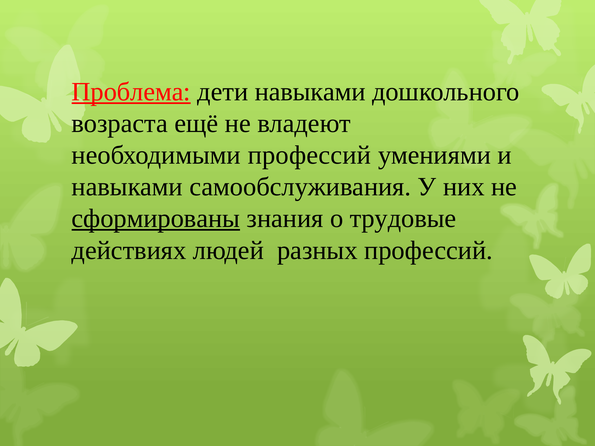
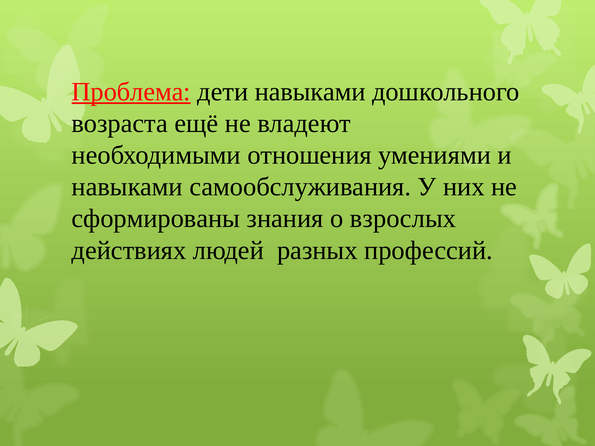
необходимыми профессий: профессий -> отношения (310, 155)
сформированы underline: present -> none (156, 219)
трудовые: трудовые -> взрослых (403, 219)
